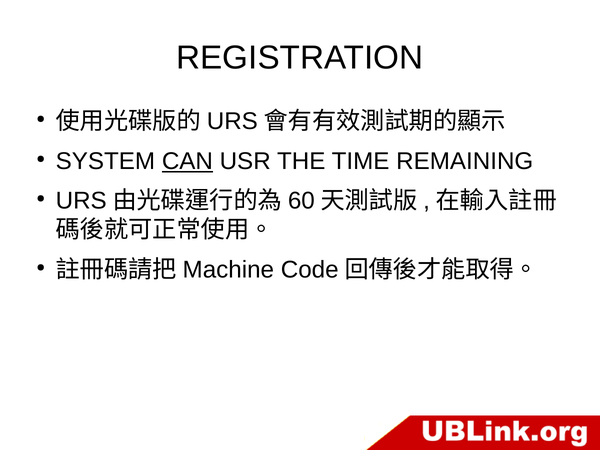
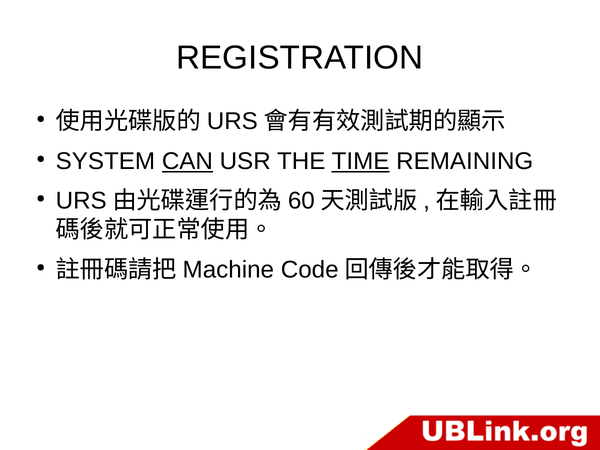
TIME underline: none -> present (361, 161)
